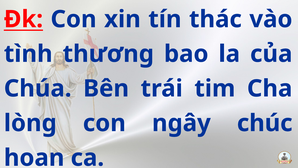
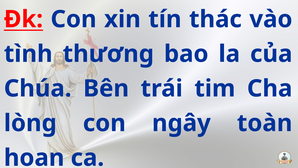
chúc: chúc -> toàn (265, 123)
